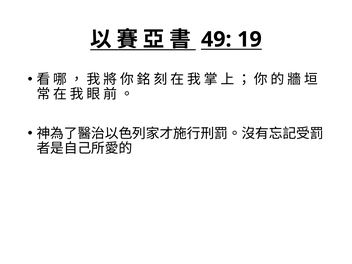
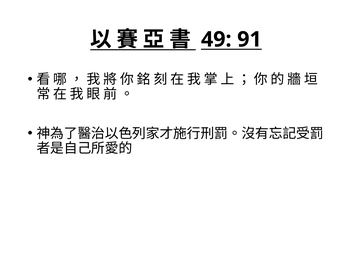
19: 19 -> 91 (249, 39)
